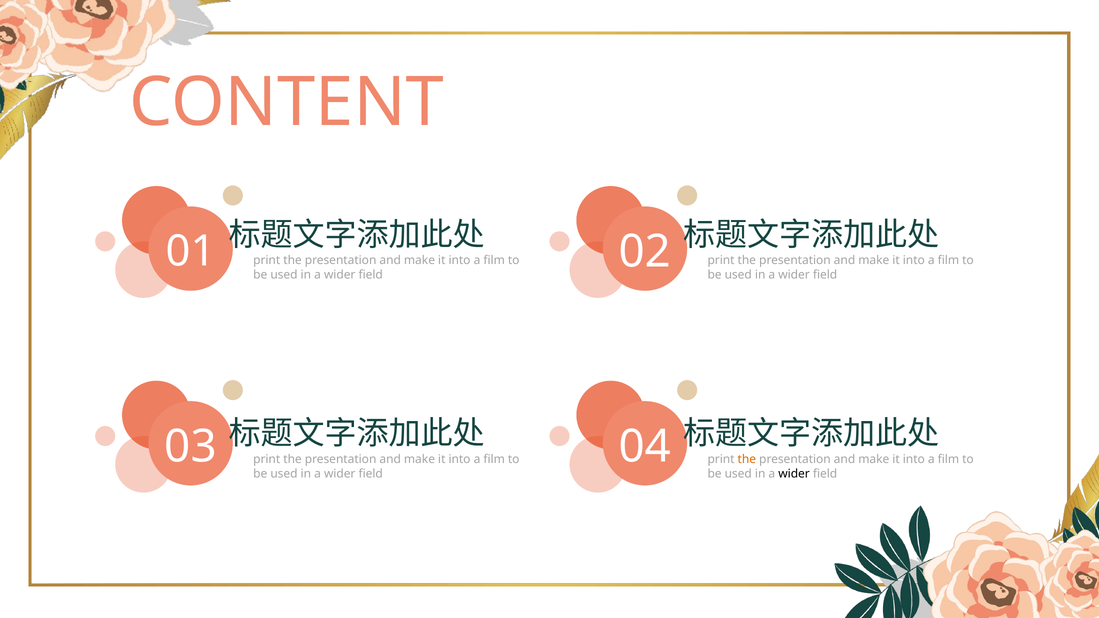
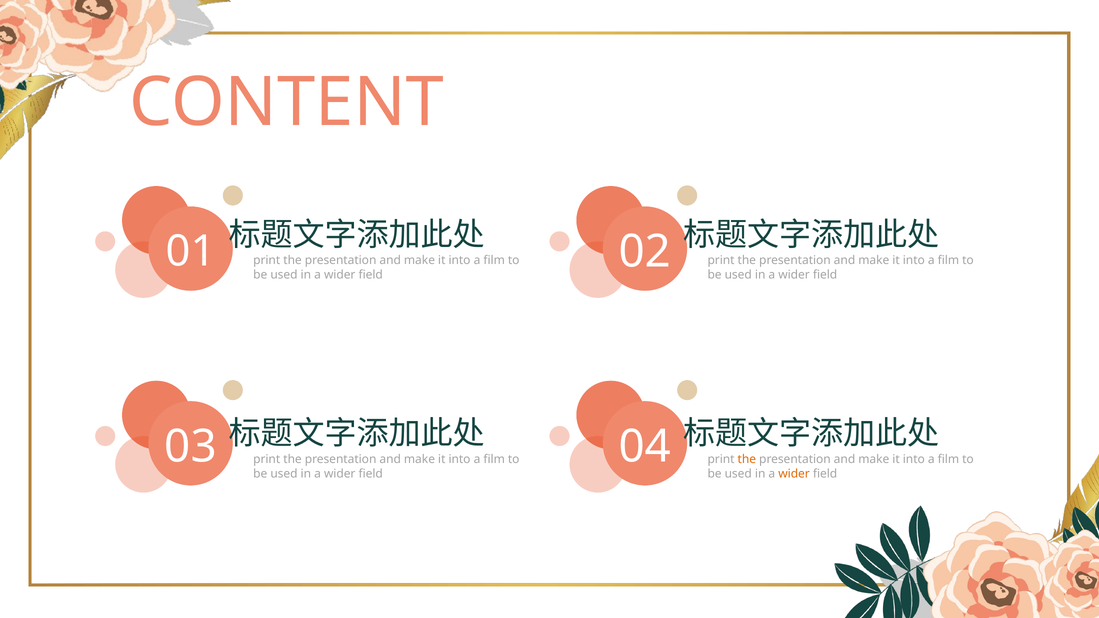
wider colour: black -> orange (794, 474)
